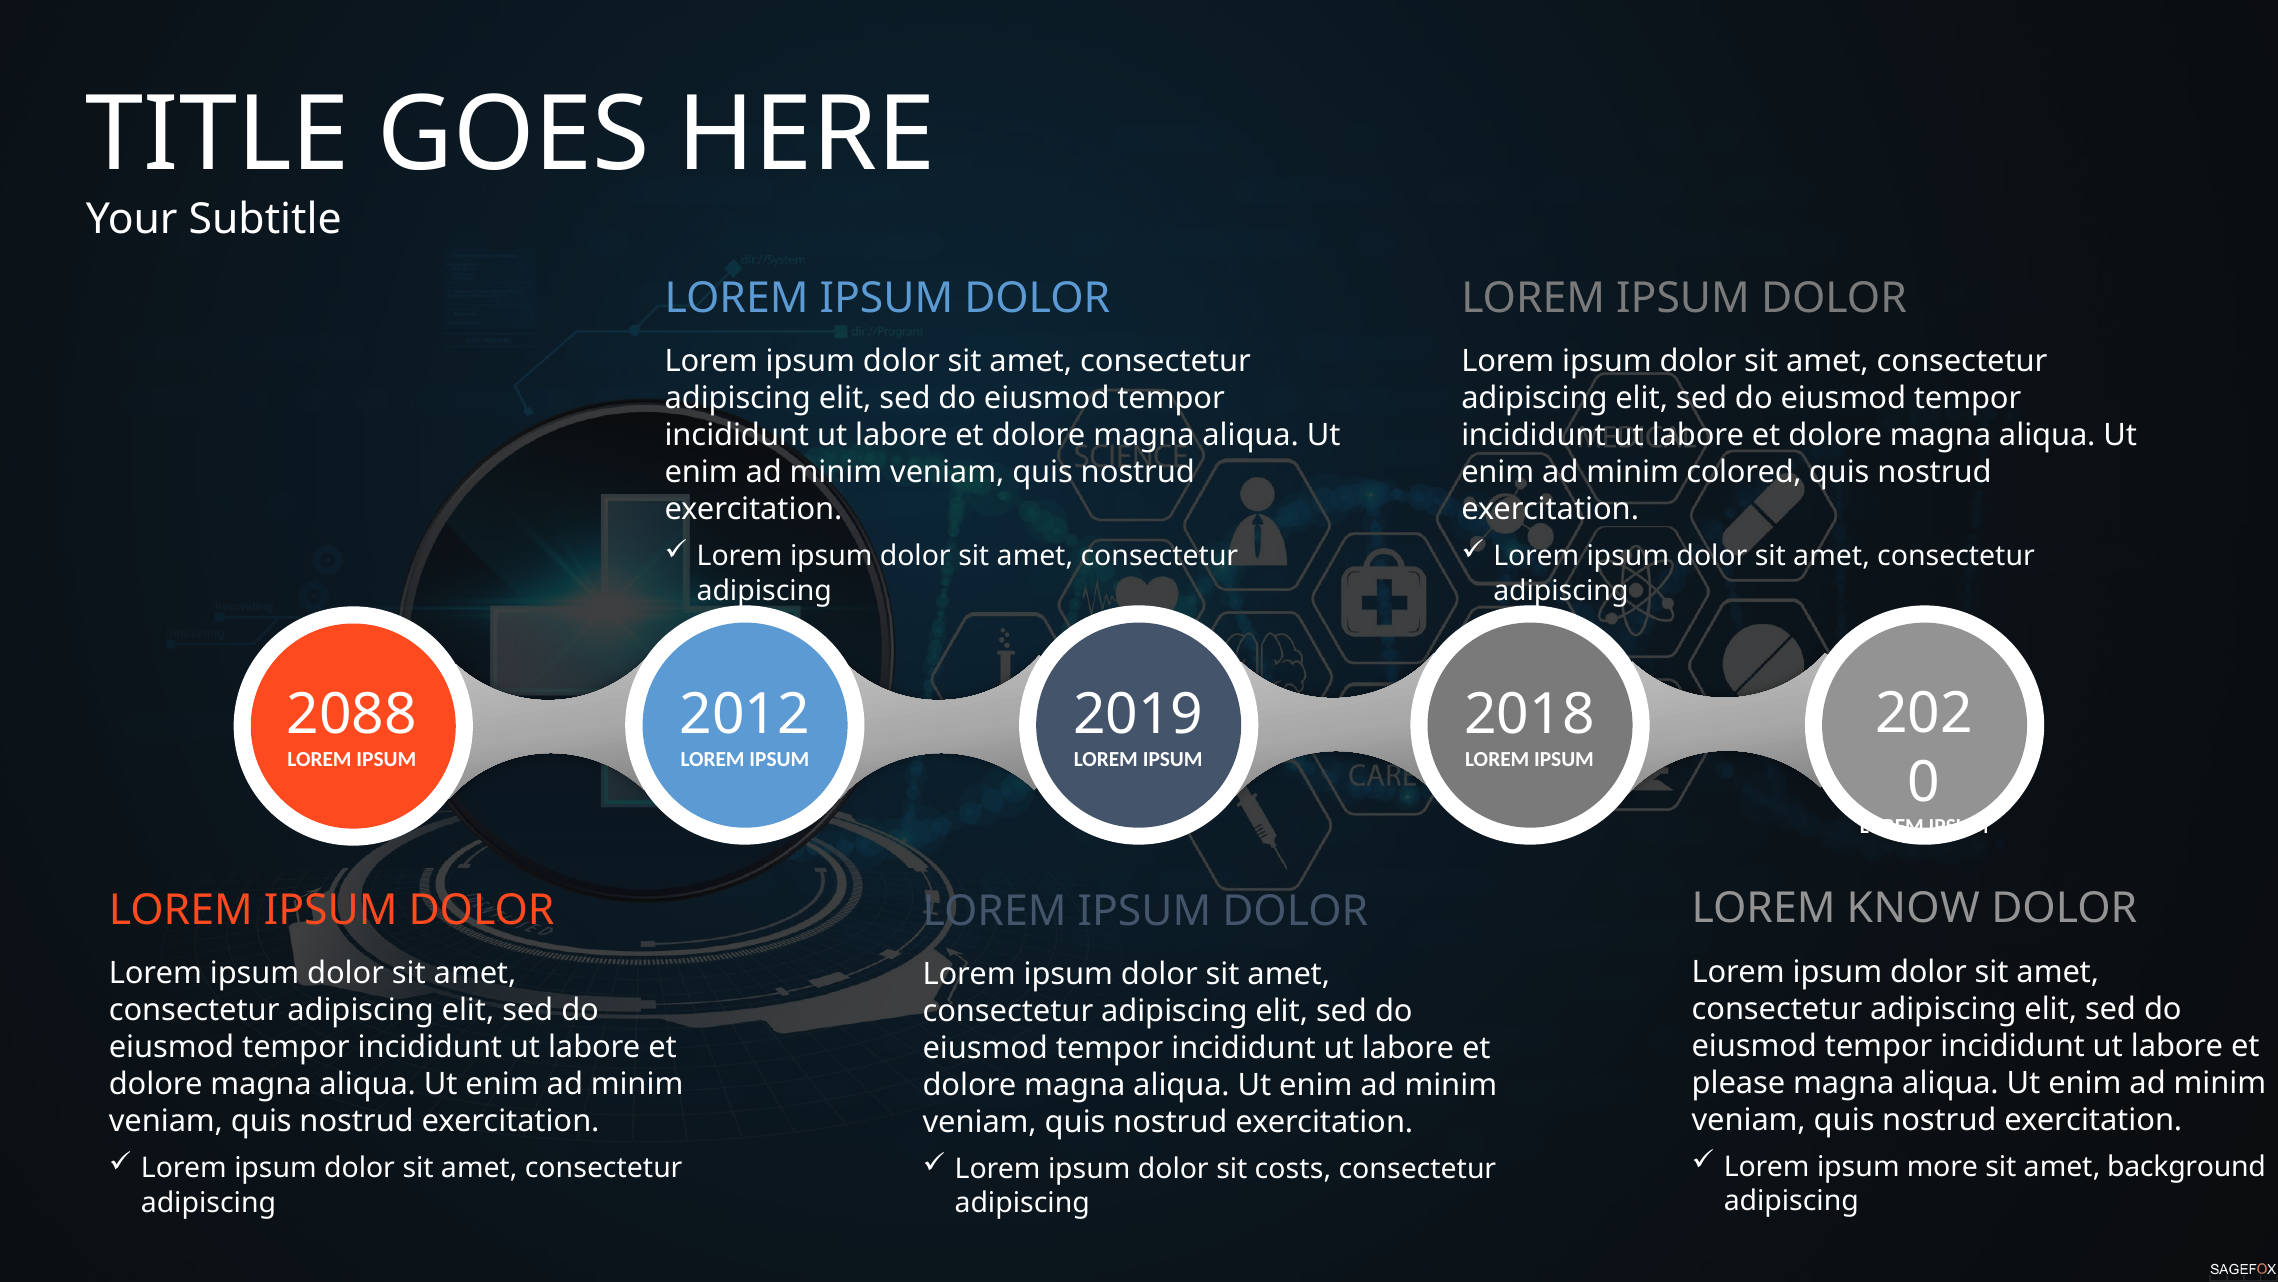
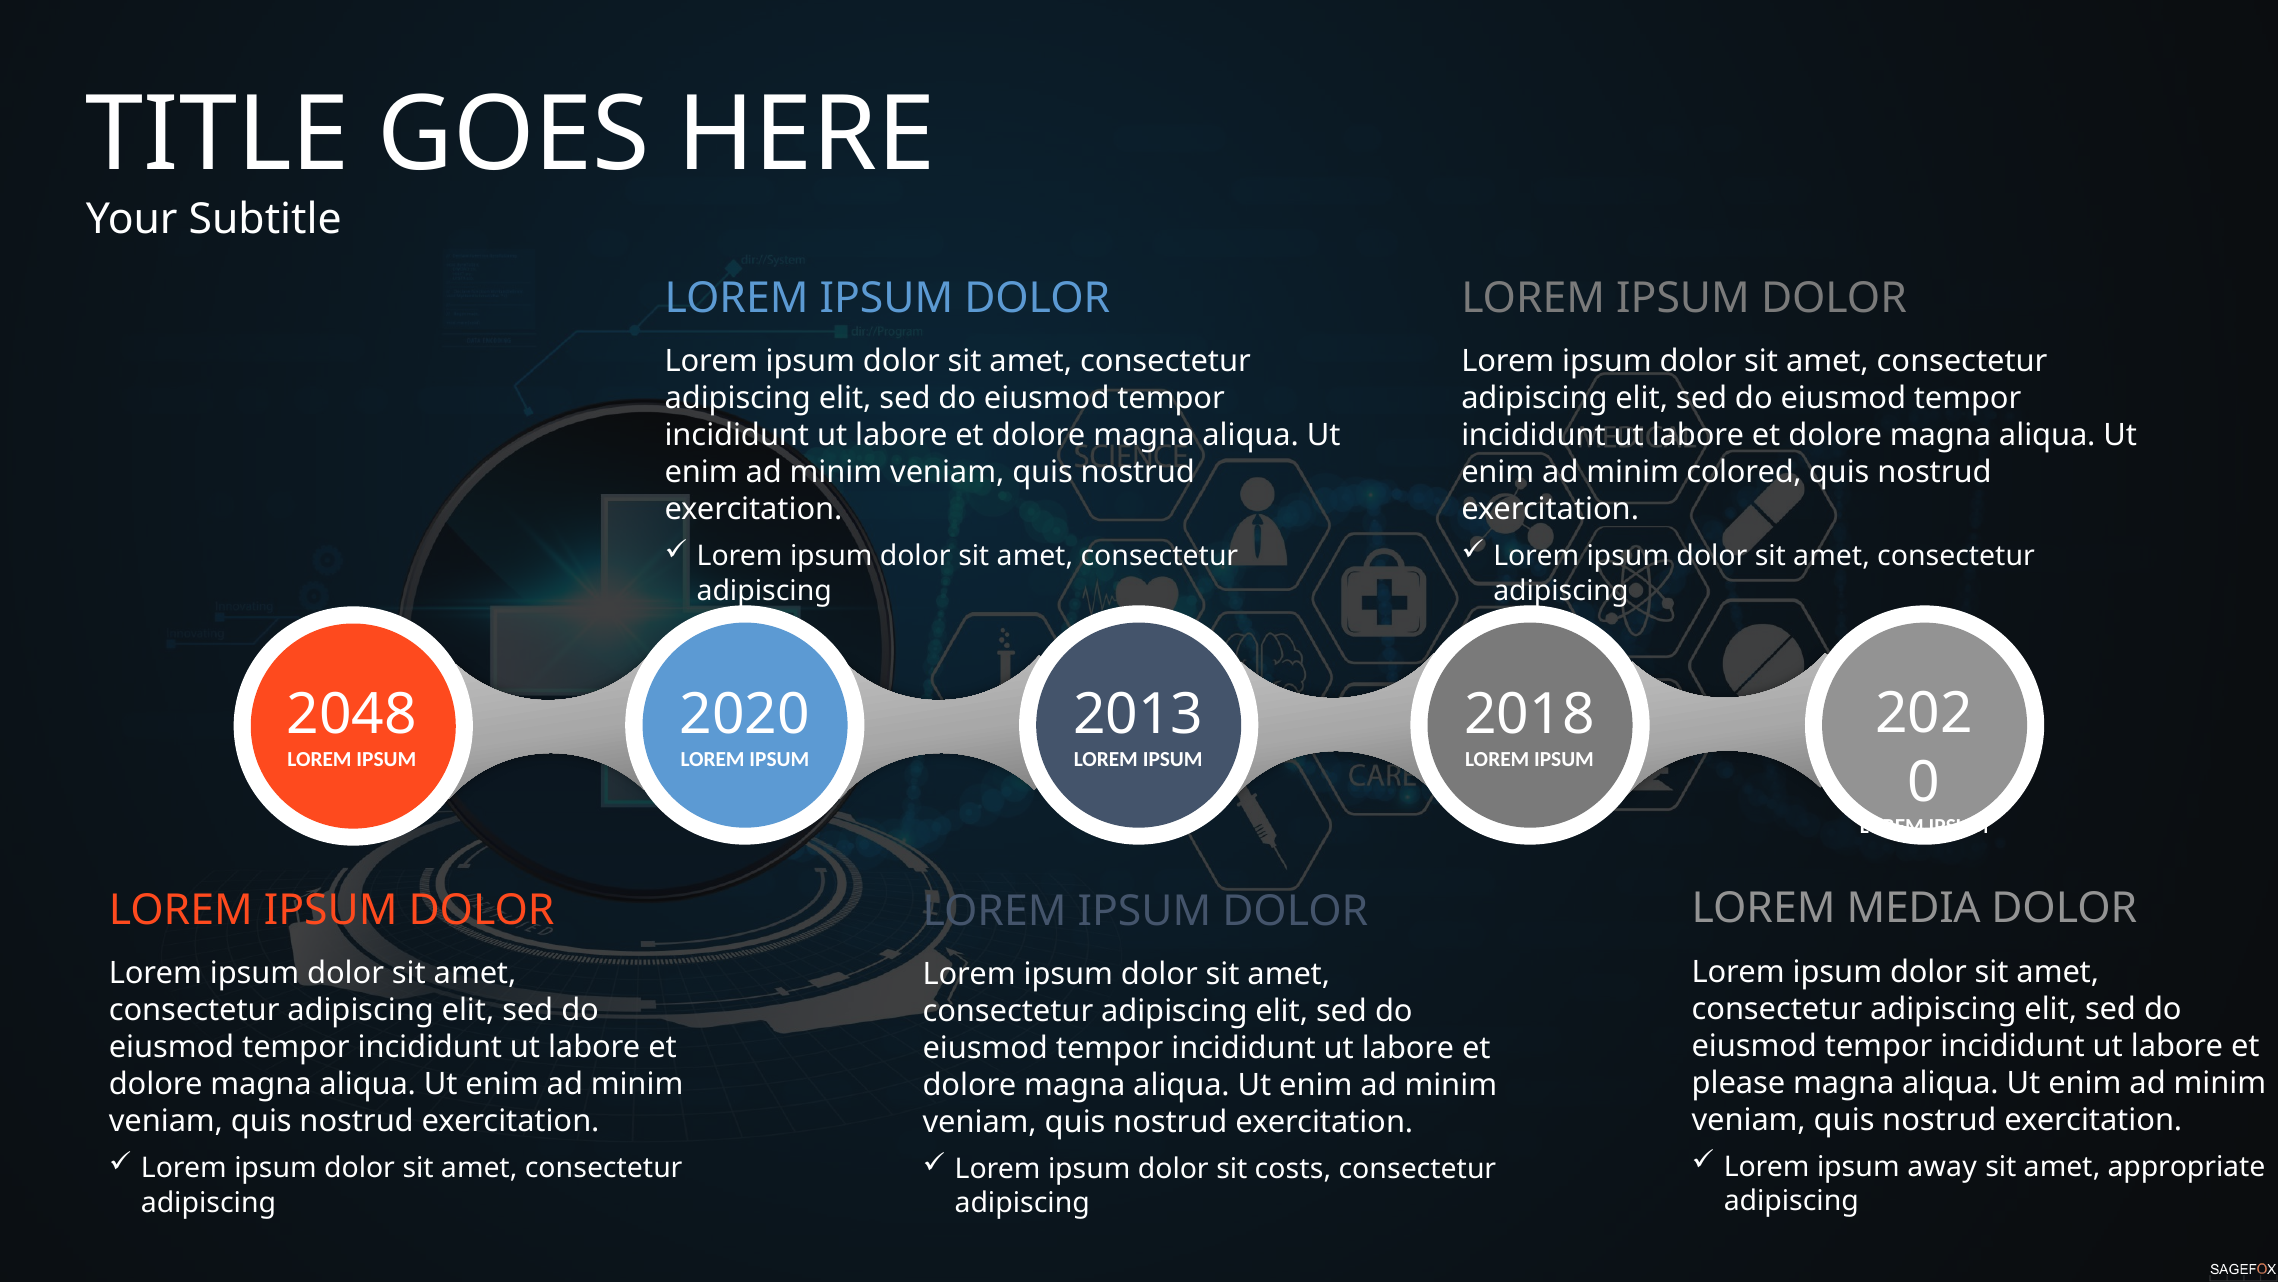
2088: 2088 -> 2048 (352, 715)
2012: 2012 -> 2020 (745, 715)
2019: 2019 -> 2013 (1138, 715)
KNOW: KNOW -> MEDIA (1914, 908)
more: more -> away (1942, 1167)
background: background -> appropriate (2186, 1167)
